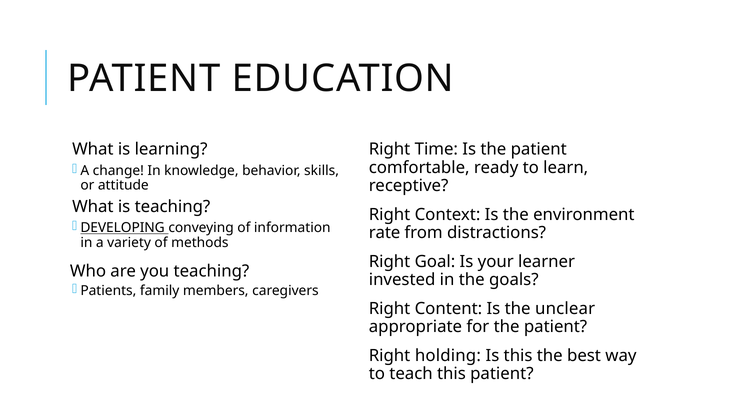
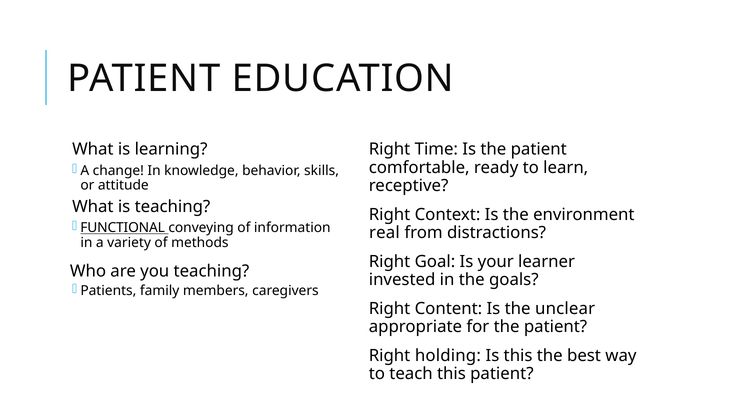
DEVELOPING: DEVELOPING -> FUNCTIONAL (123, 228)
rate: rate -> real (384, 233)
